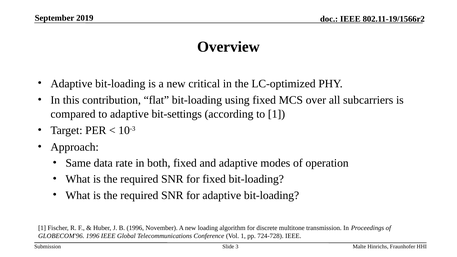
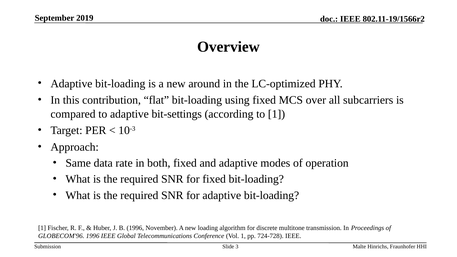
critical: critical -> around (204, 84)
